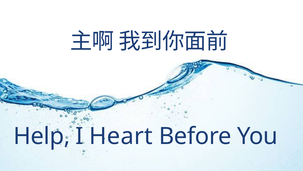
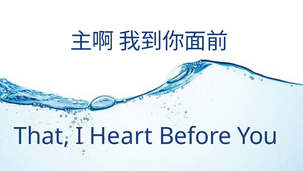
Help: Help -> That (42, 136)
